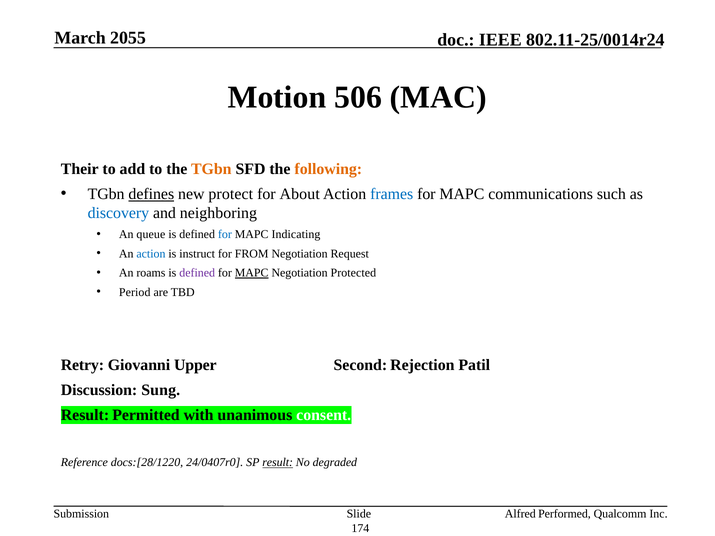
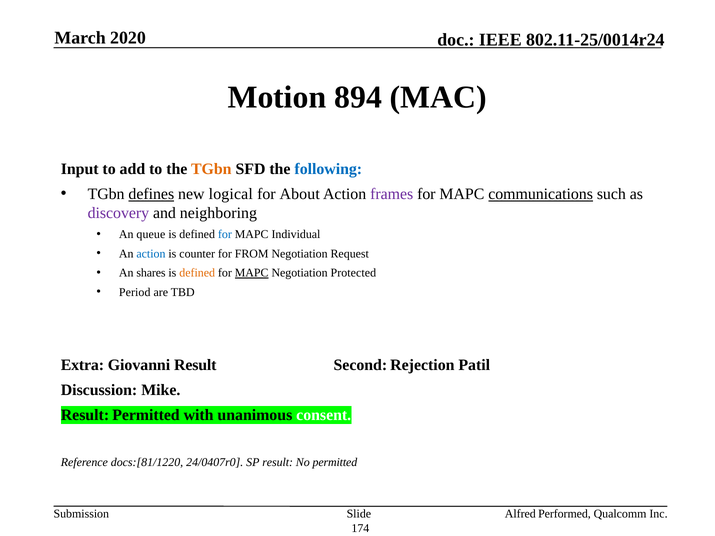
2055: 2055 -> 2020 (128, 38)
506: 506 -> 894 (358, 97)
Their: Their -> Input (80, 169)
following colour: orange -> blue (328, 169)
protect: protect -> logical (231, 194)
frames colour: blue -> purple (392, 194)
communications underline: none -> present (541, 194)
discovery colour: blue -> purple (118, 213)
Indicating: Indicating -> Individual (296, 235)
instruct: instruct -> counter (197, 254)
roams: roams -> shares (151, 273)
defined colour: purple -> orange (197, 273)
Retry: Retry -> Extra (82, 365)
Giovanni Upper: Upper -> Result (195, 365)
Sung: Sung -> Mike (161, 390)
docs:[28/1220: docs:[28/1220 -> docs:[81/1220 (147, 463)
result underline: present -> none (278, 463)
No degraded: degraded -> permitted (335, 463)
